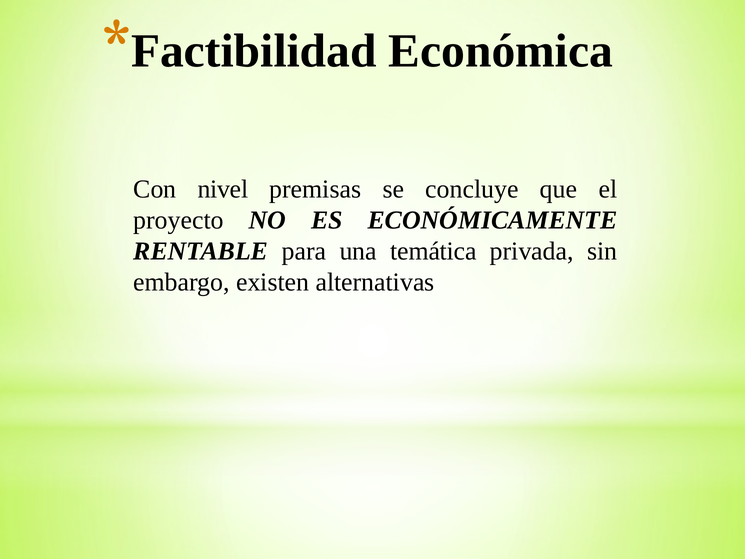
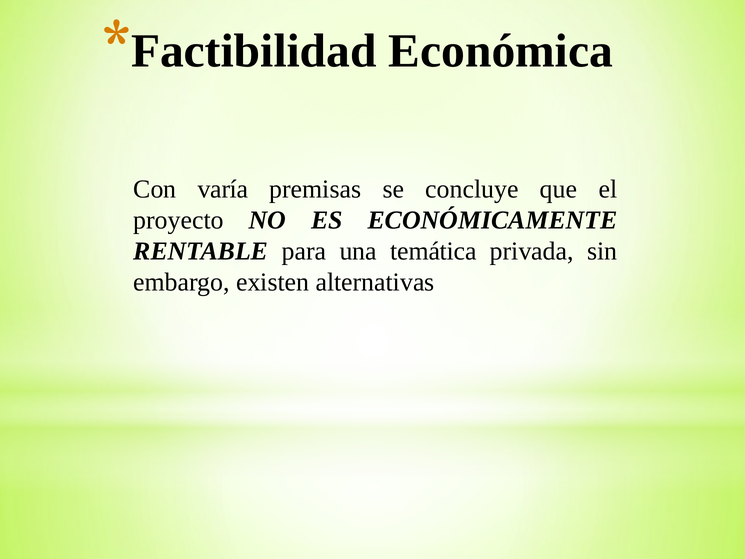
nivel: nivel -> varía (223, 189)
